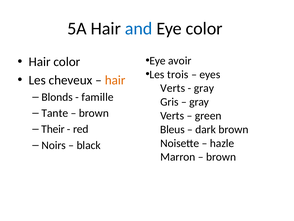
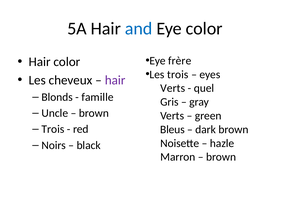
avoir: avoir -> frère (180, 61)
hair colour: orange -> purple (115, 80)
gray: gray -> quel (204, 88)
Tante: Tante -> Uncle (55, 113)
Their: Their -> Trois (53, 129)
